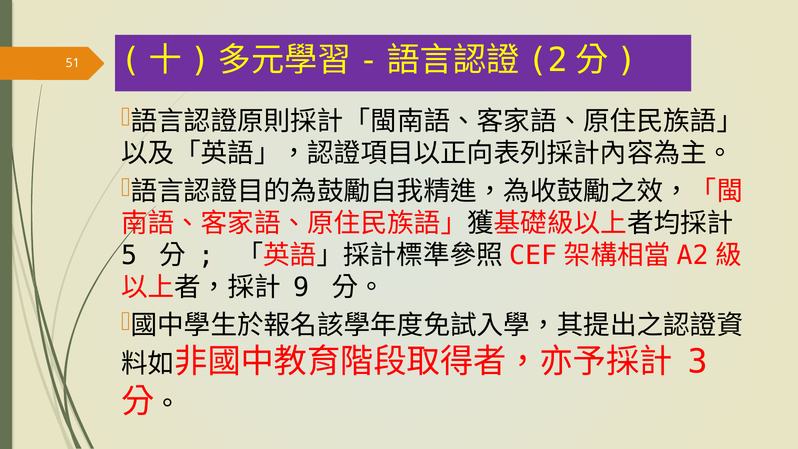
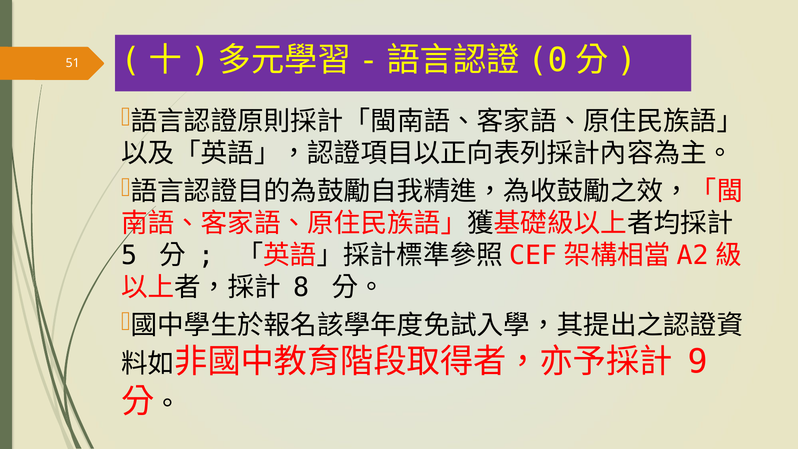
2: 2 -> 0 (548, 60)
9: 9 -> 8 (301, 287)
3: 3 -> 9 (698, 362)
